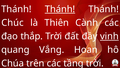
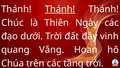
Cành: Cành -> Ngày (87, 23)
thắp: thắp -> dưới (32, 36)
vinh underline: present -> none (109, 36)
